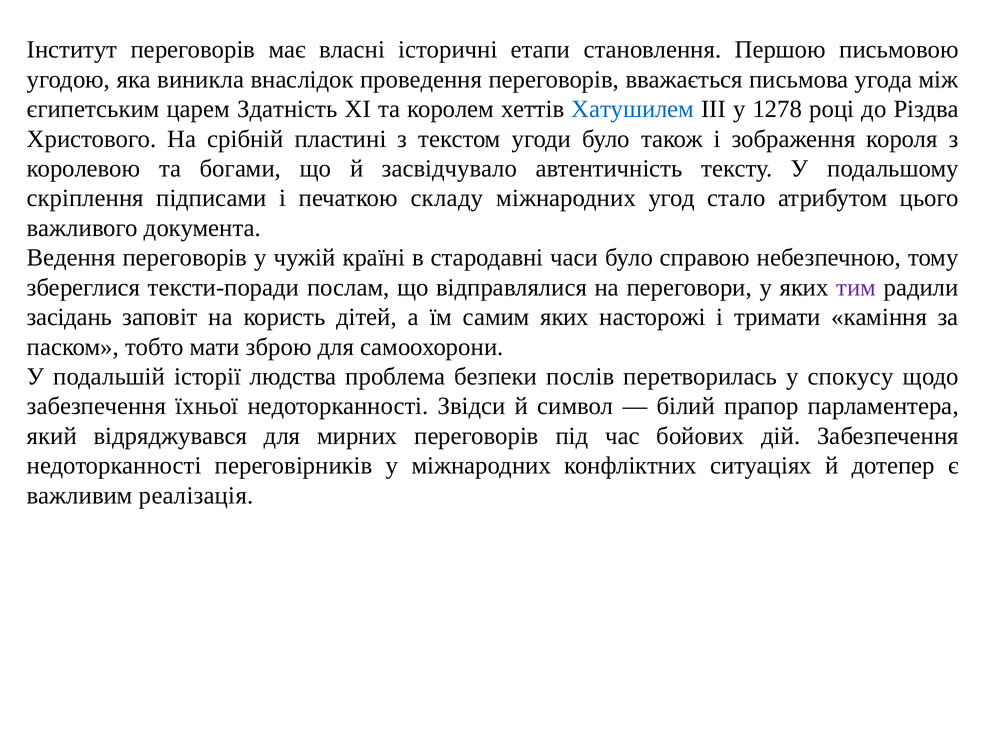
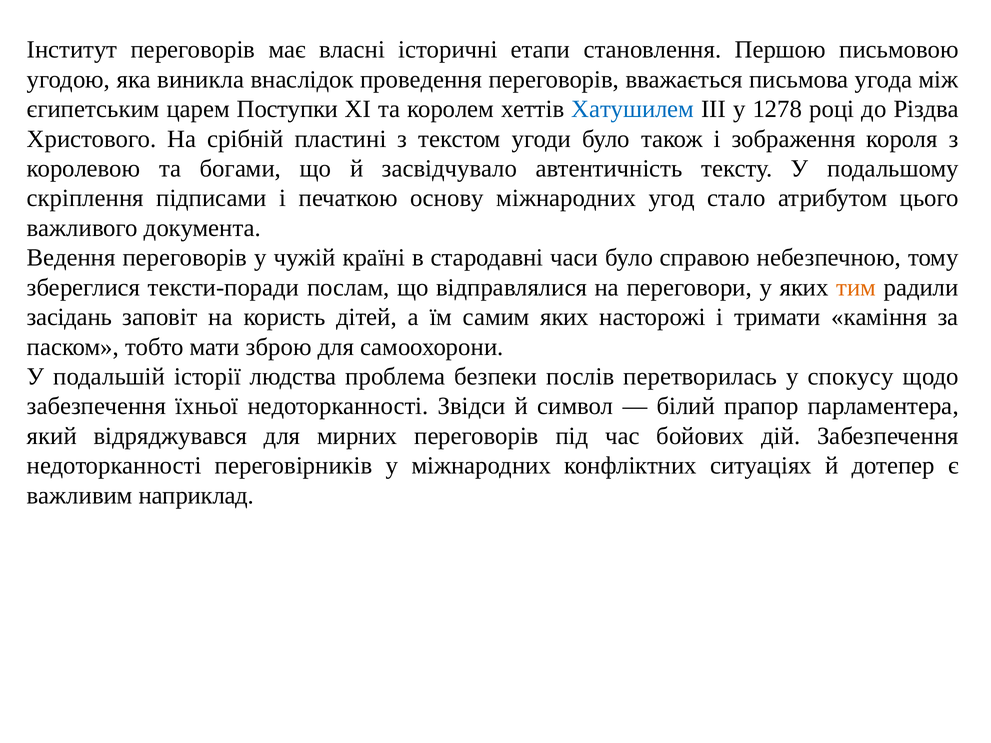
Здатність: Здатність -> Поступки (288, 109)
складу: складу -> основу (447, 198)
тим colour: purple -> orange (856, 288)
реалізація: реалізація -> наприклад (196, 496)
